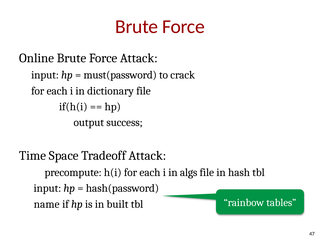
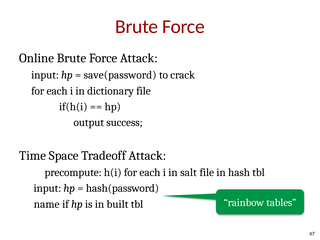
must(password: must(password -> save(password (120, 75)
algs: algs -> salt (189, 172)
